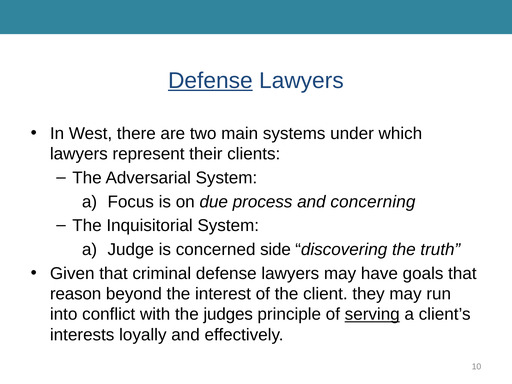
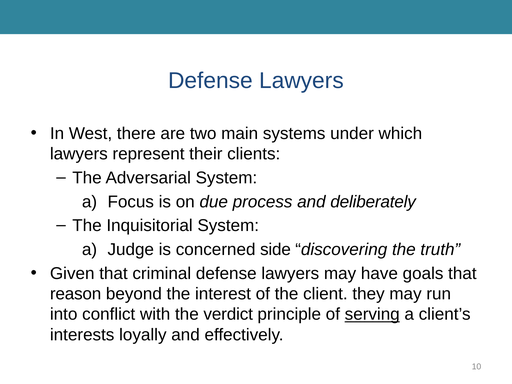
Defense underline: present -> none (210, 80)
concerning: concerning -> deliberately (373, 202)
judges: judges -> verdict (228, 314)
